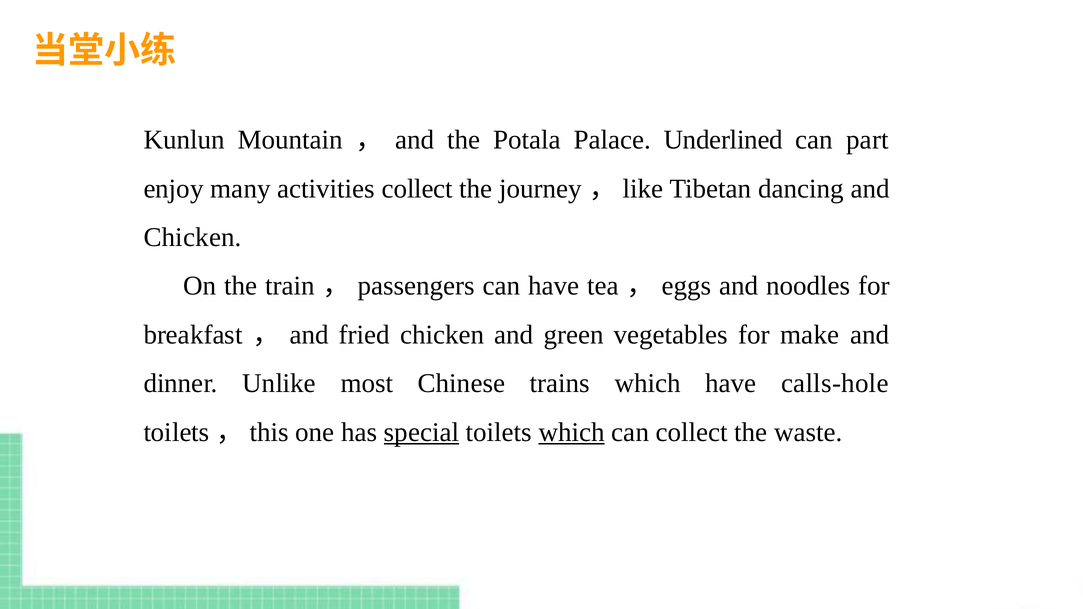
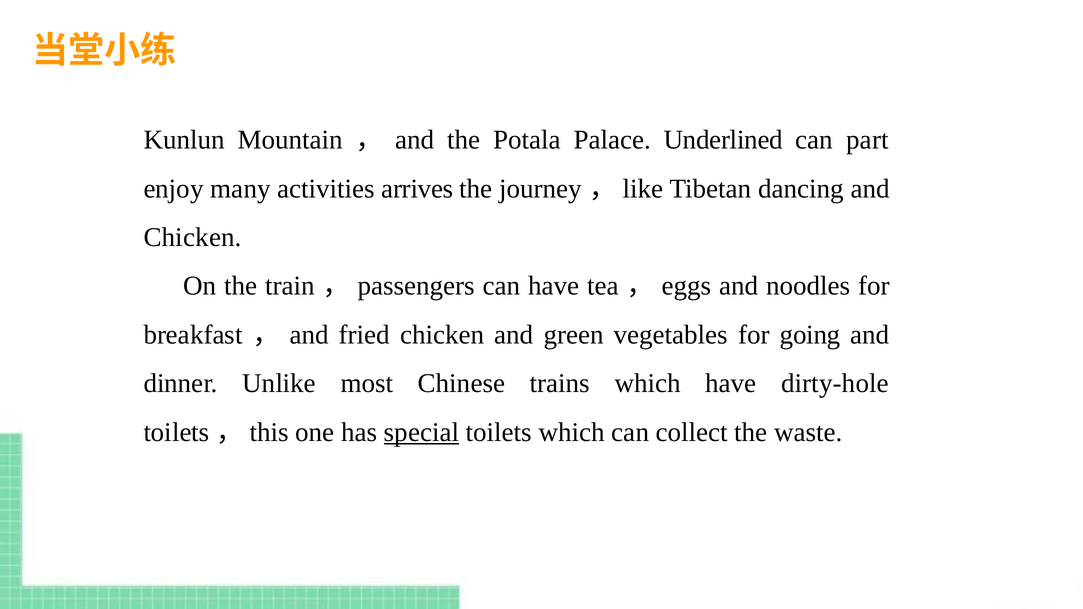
activities collect: collect -> arrives (417, 189)
make: make -> going (810, 335)
calls-hole: calls-hole -> dirty-hole (835, 384)
which underline: present -> none (572, 432)
